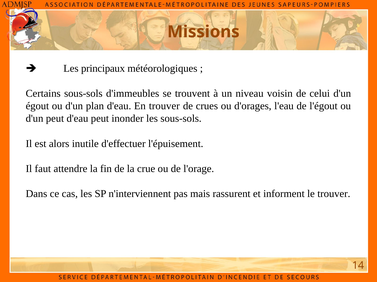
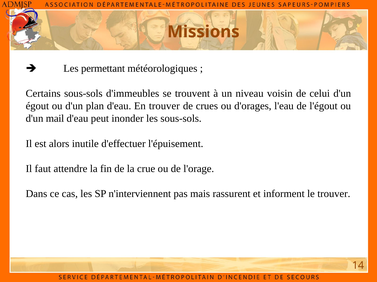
principaux: principaux -> permettant (103, 69)
d'un peut: peut -> mail (55, 119)
